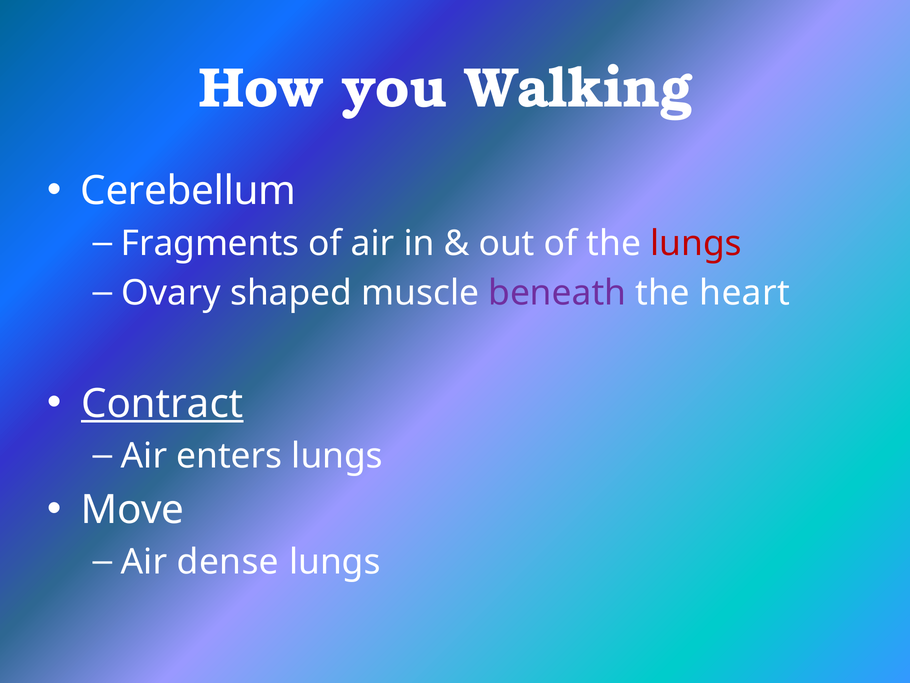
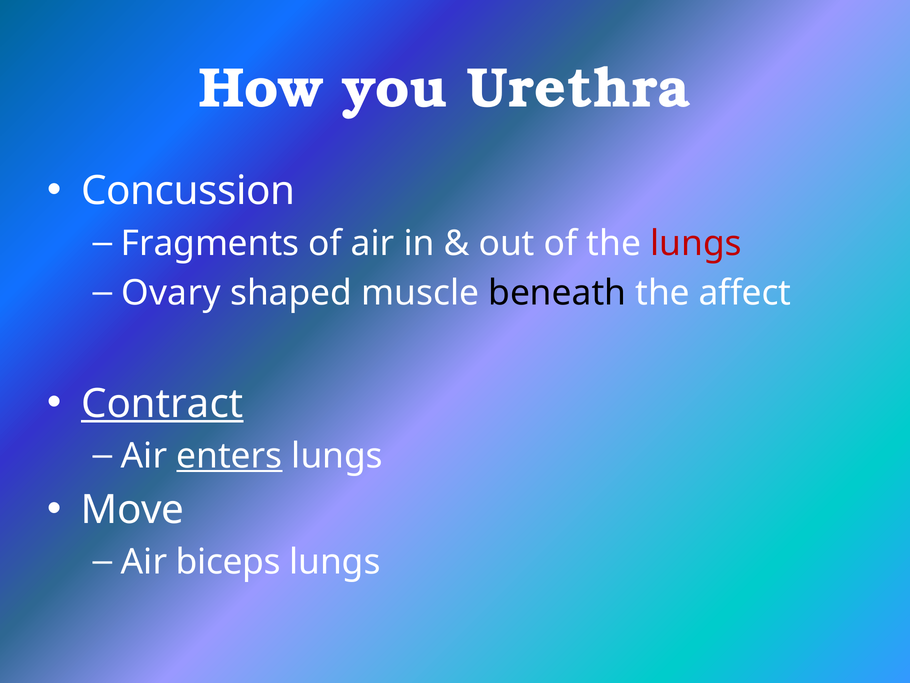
Walking: Walking -> Urethra (578, 88)
Cerebellum: Cerebellum -> Concussion (188, 191)
beneath colour: purple -> black (557, 293)
heart: heart -> affect (745, 293)
enters underline: none -> present (229, 456)
dense: dense -> biceps (228, 562)
